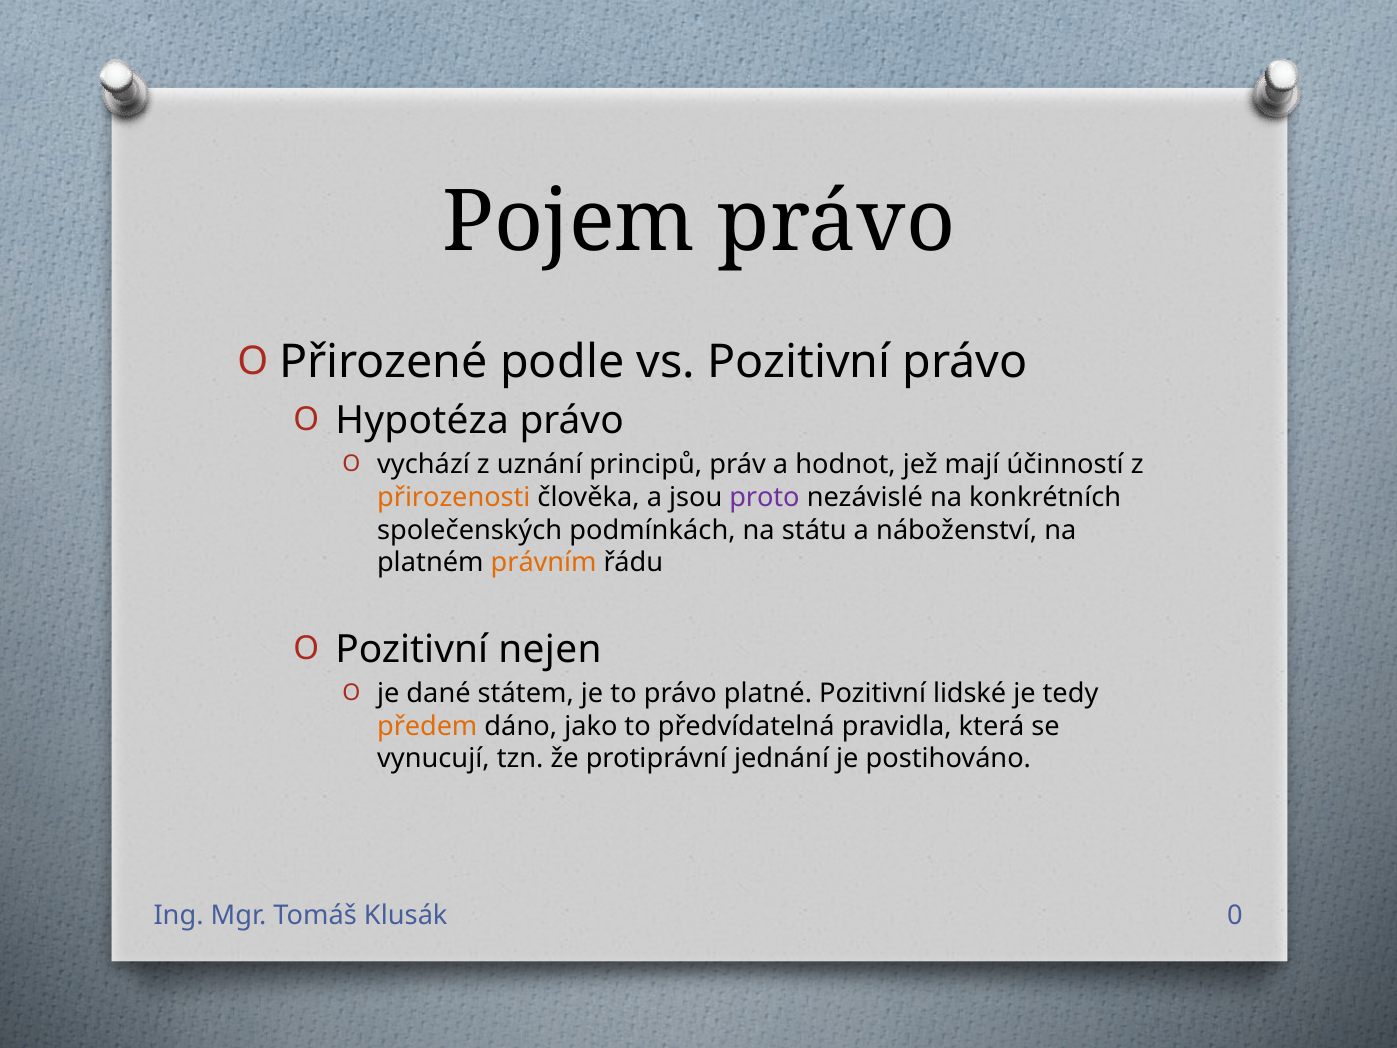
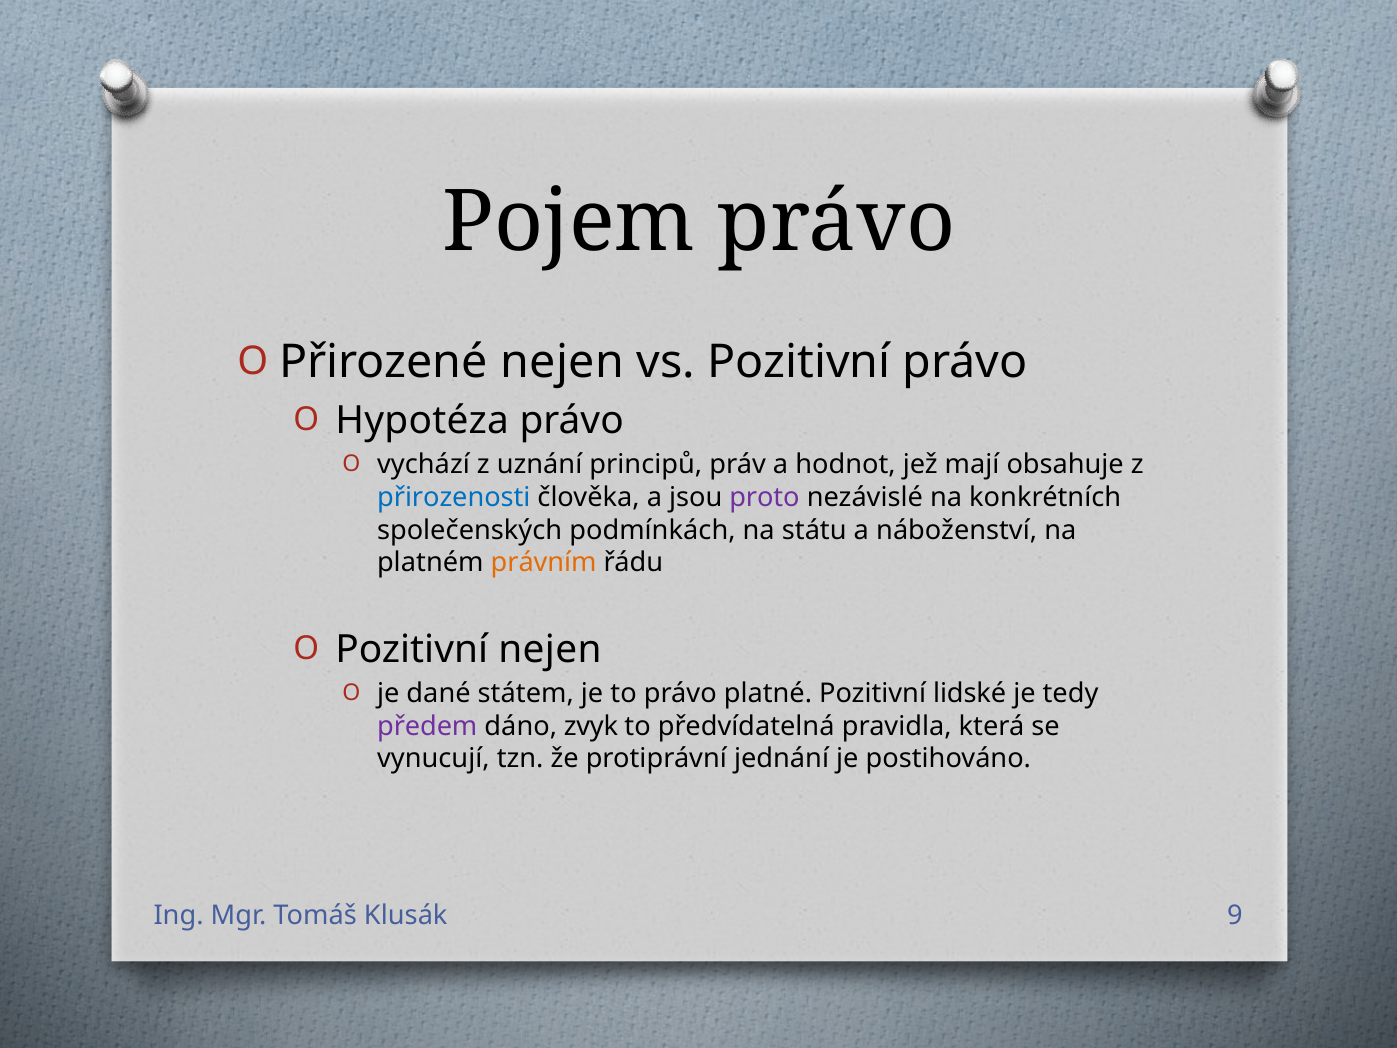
Přirozené podle: podle -> nejen (562, 362)
účinností: účinností -> obsahuje (1065, 465)
přirozenosti colour: orange -> blue (454, 497)
předem colour: orange -> purple (427, 726)
jako: jako -> zvyk (591, 726)
0: 0 -> 9 (1235, 915)
